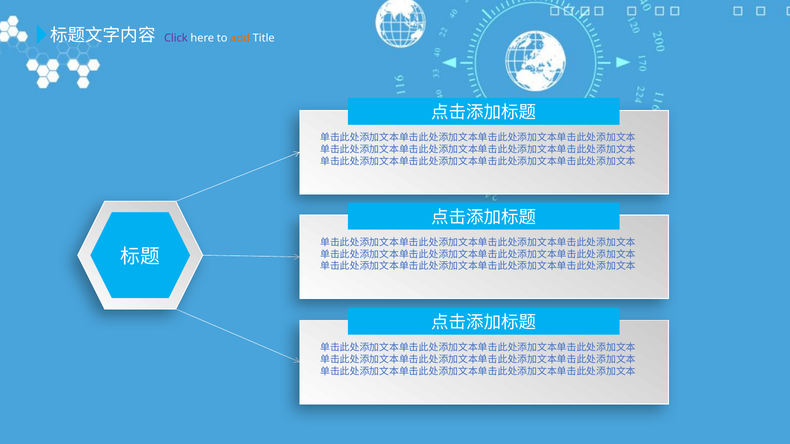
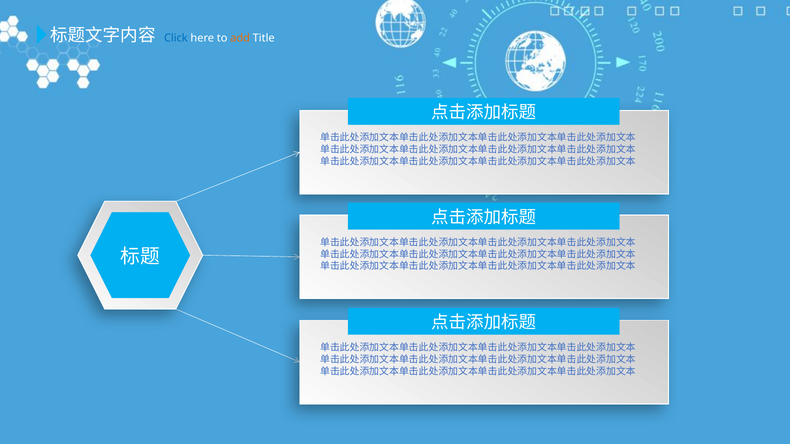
Click colour: purple -> blue (176, 38)
